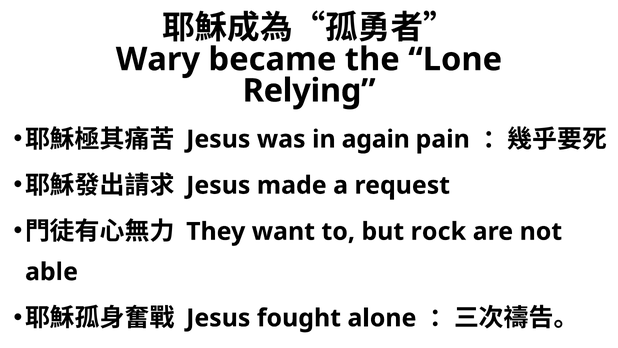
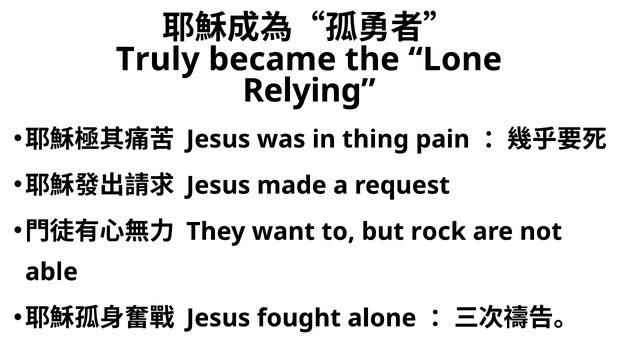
Wary: Wary -> Truly (158, 59)
again: again -> thing (376, 139)
